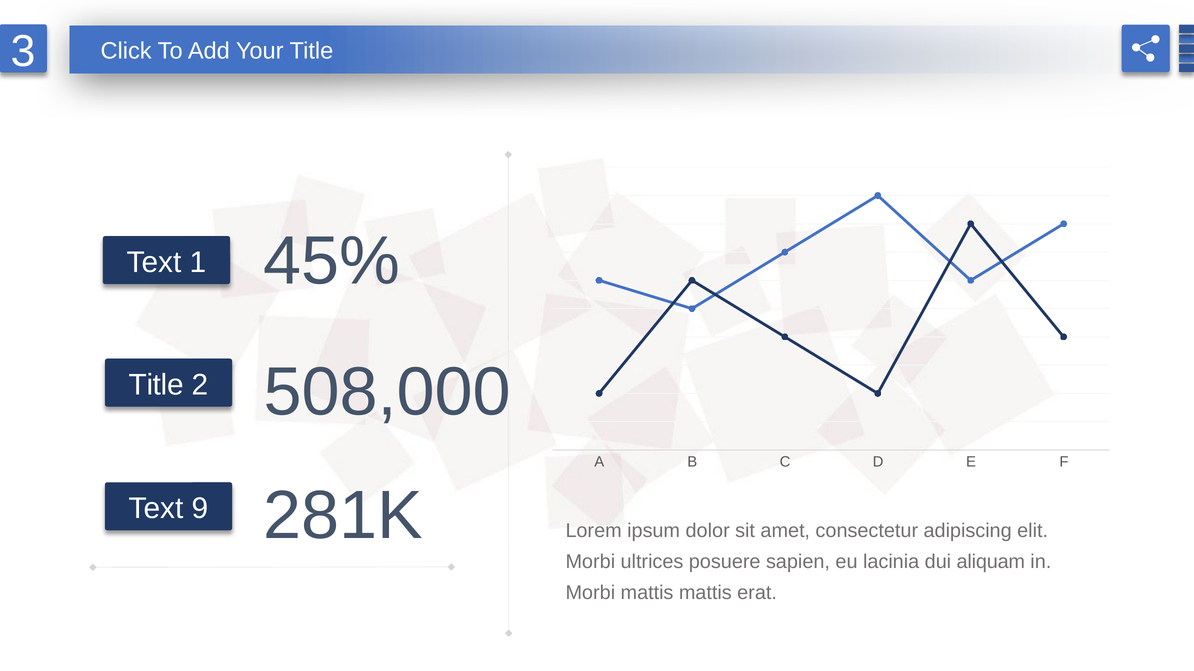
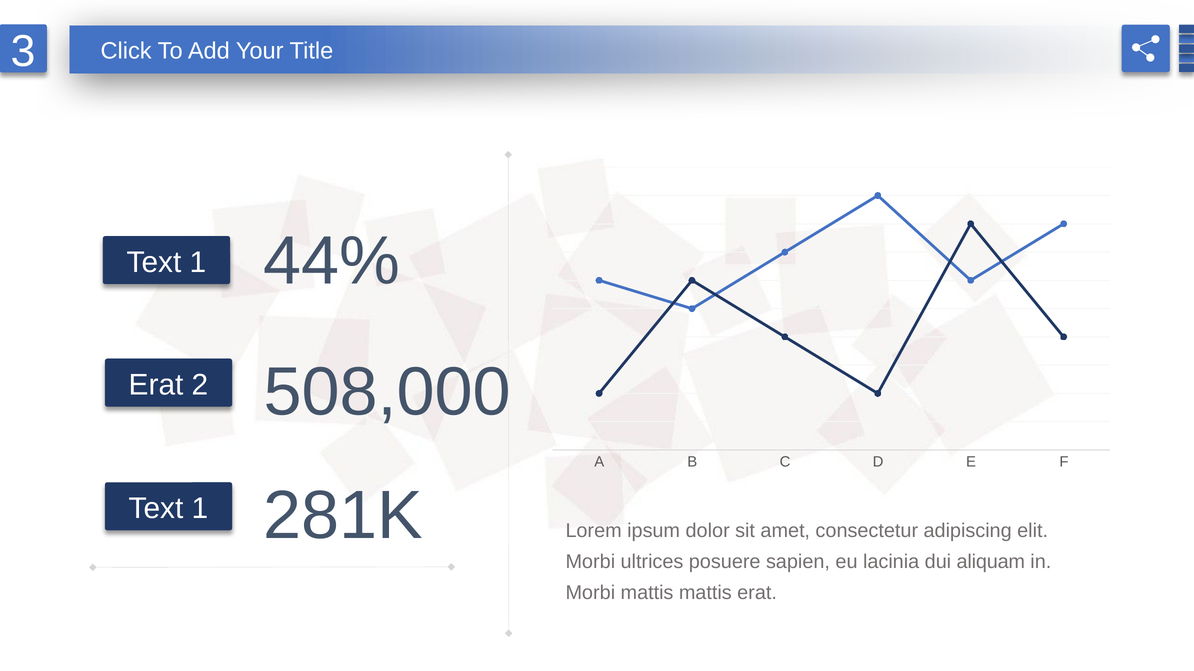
45%: 45% -> 44% (331, 262)
Title: Title -> Erat (156, 385)
9: 9 -> 1 (200, 509)
